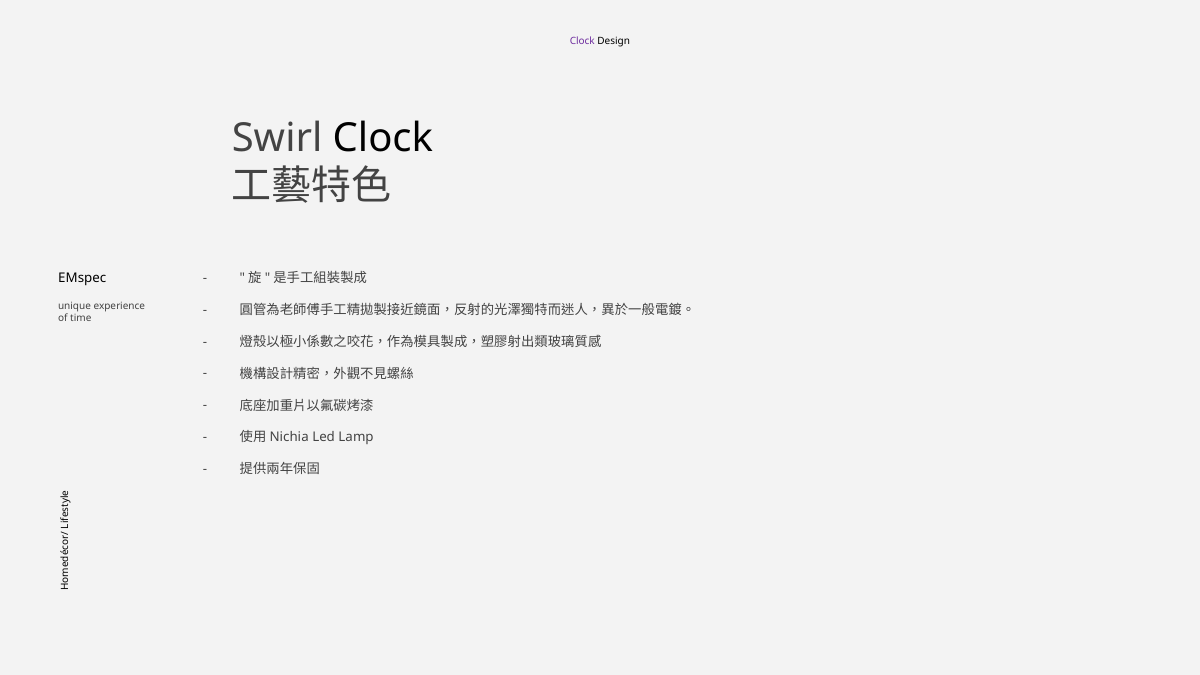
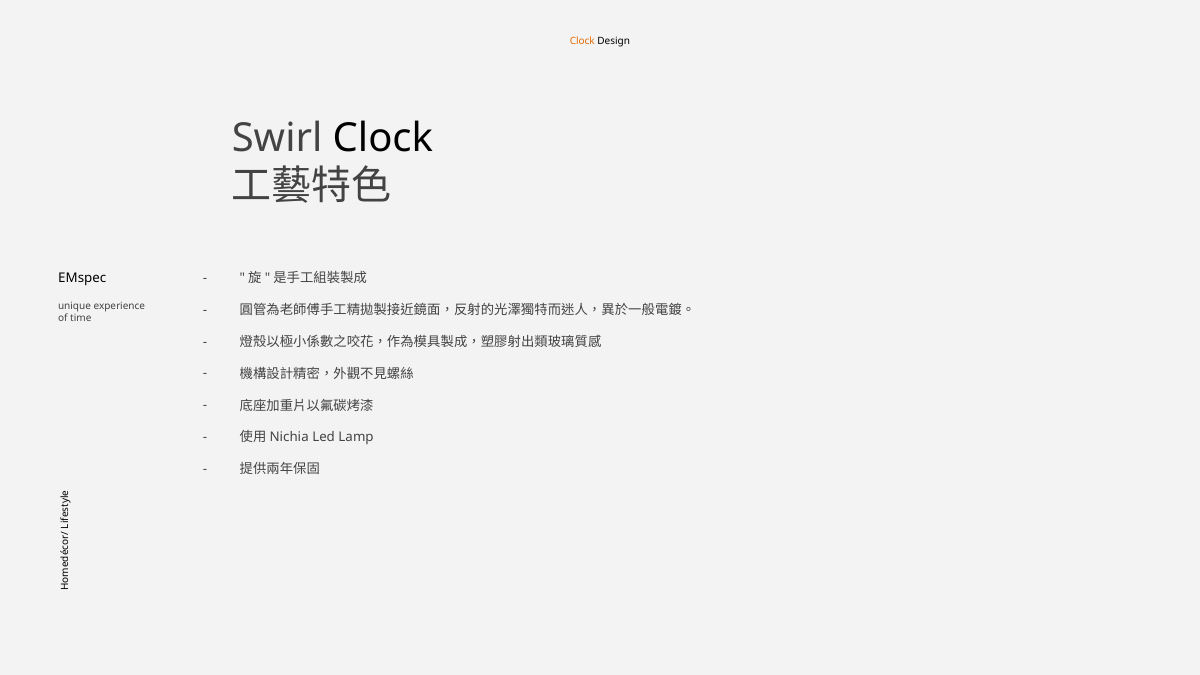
Clock colour: purple -> orange (582, 41)
